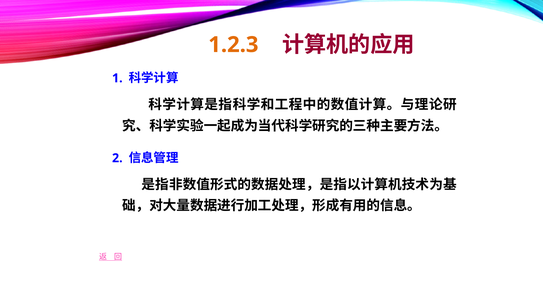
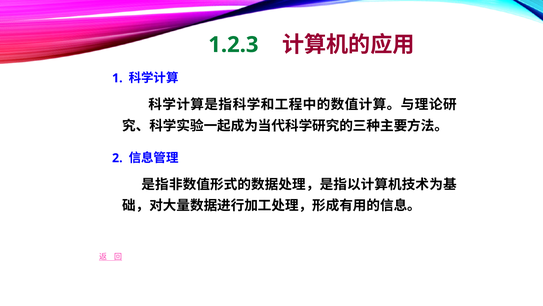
1.2.3 colour: orange -> green (233, 45)
